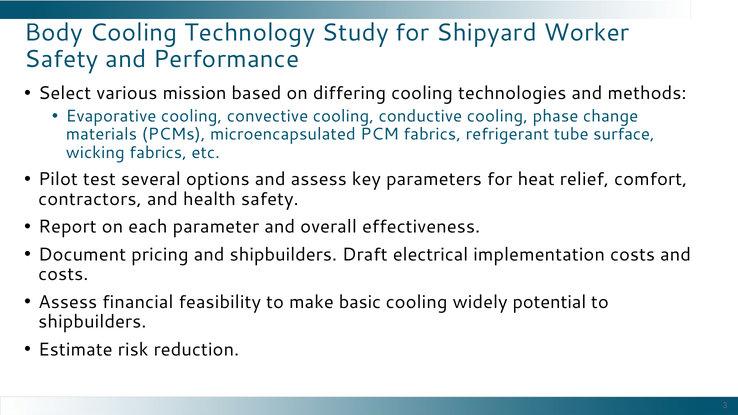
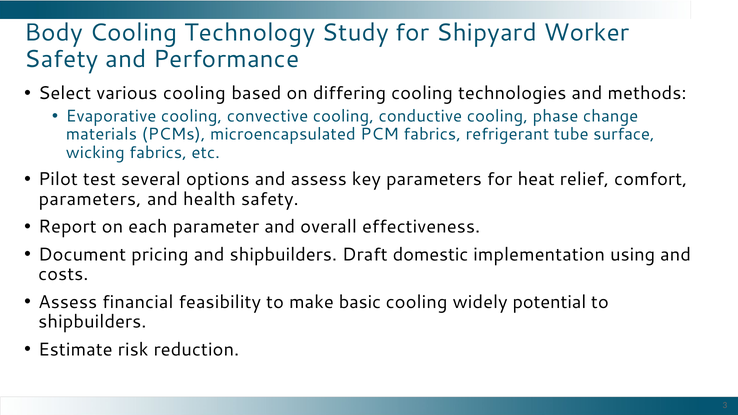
various mission: mission -> cooling (194, 93)
contractors: contractors -> parameters (90, 199)
electrical: electrical -> domestic (431, 255)
implementation costs: costs -> using (633, 255)
